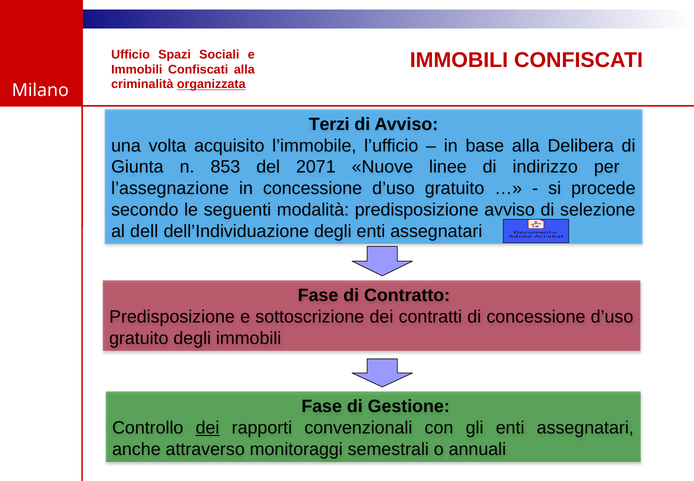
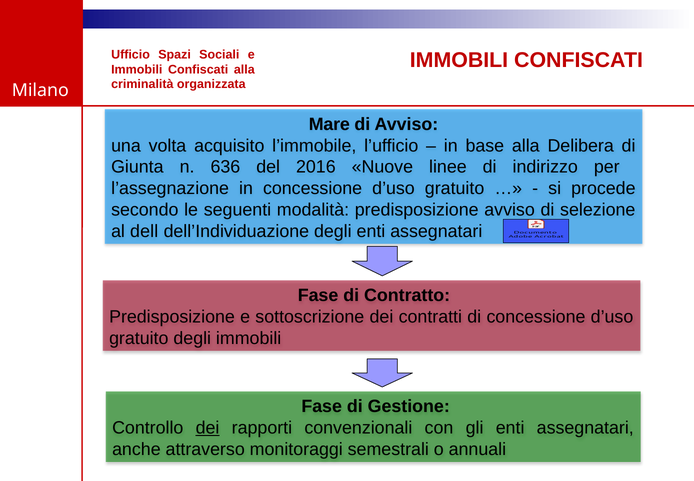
organizzata underline: present -> none (211, 84)
Terzi: Terzi -> Mare (329, 124)
853: 853 -> 636 (225, 167)
2071: 2071 -> 2016 (316, 167)
